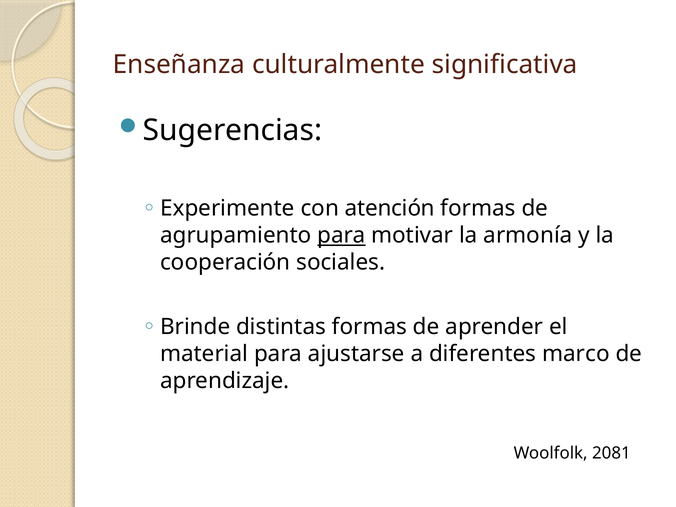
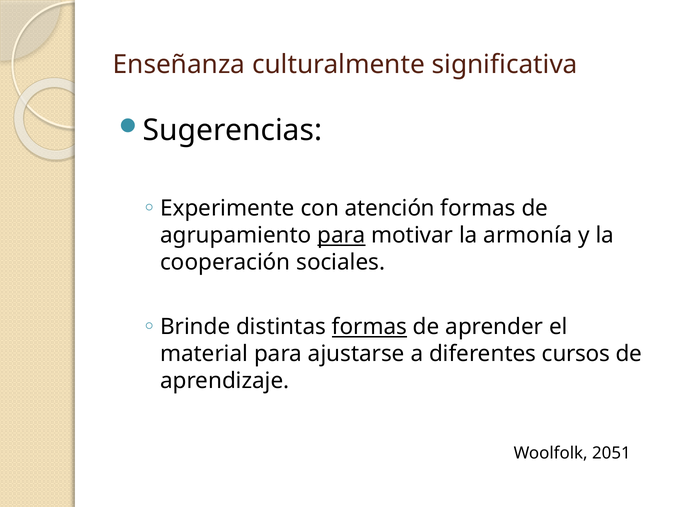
formas underline: none -> present (369, 327)
marco: marco -> cursos (576, 354)
2081: 2081 -> 2051 (611, 453)
